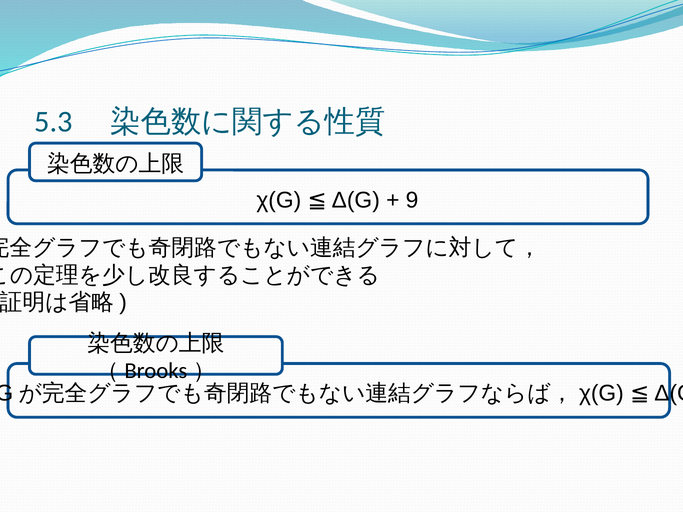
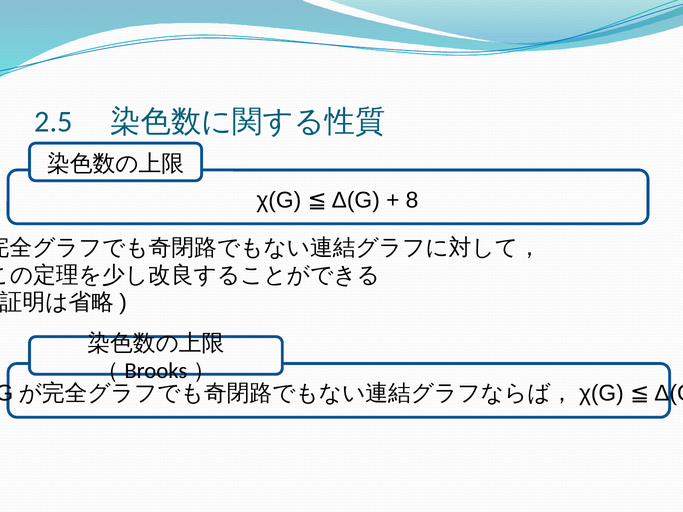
5.3: 5.3 -> 2.5 (53, 122)
9: 9 -> 8 (412, 201)
